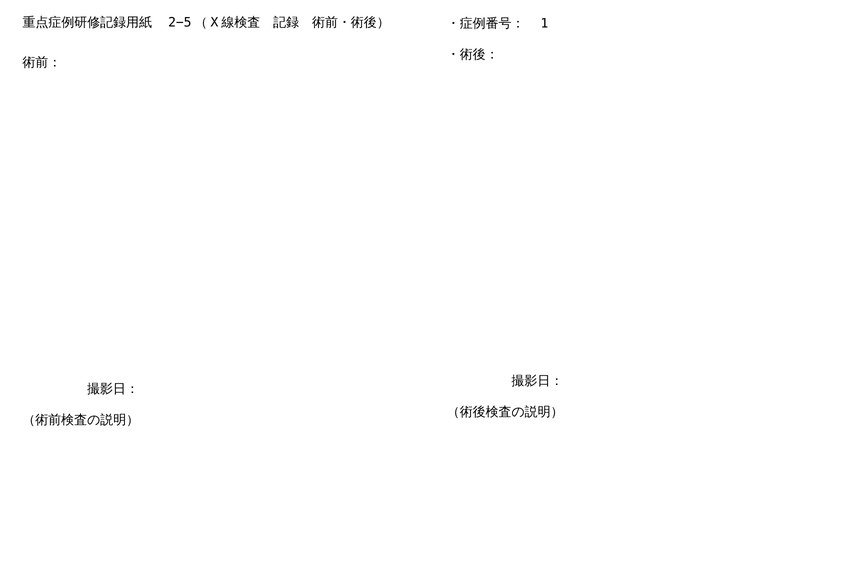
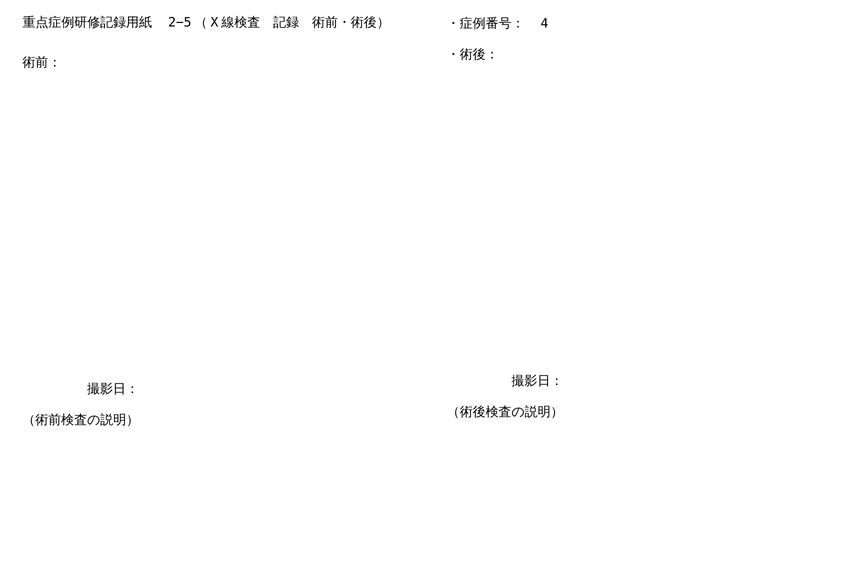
1: 1 -> 4 (544, 24)
